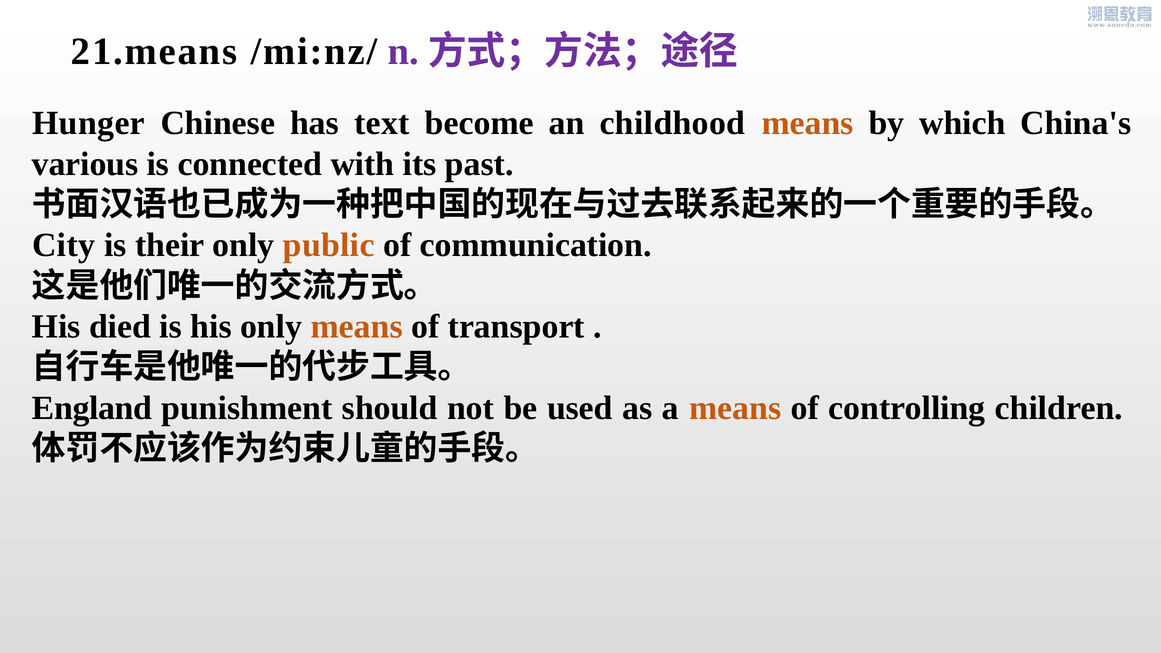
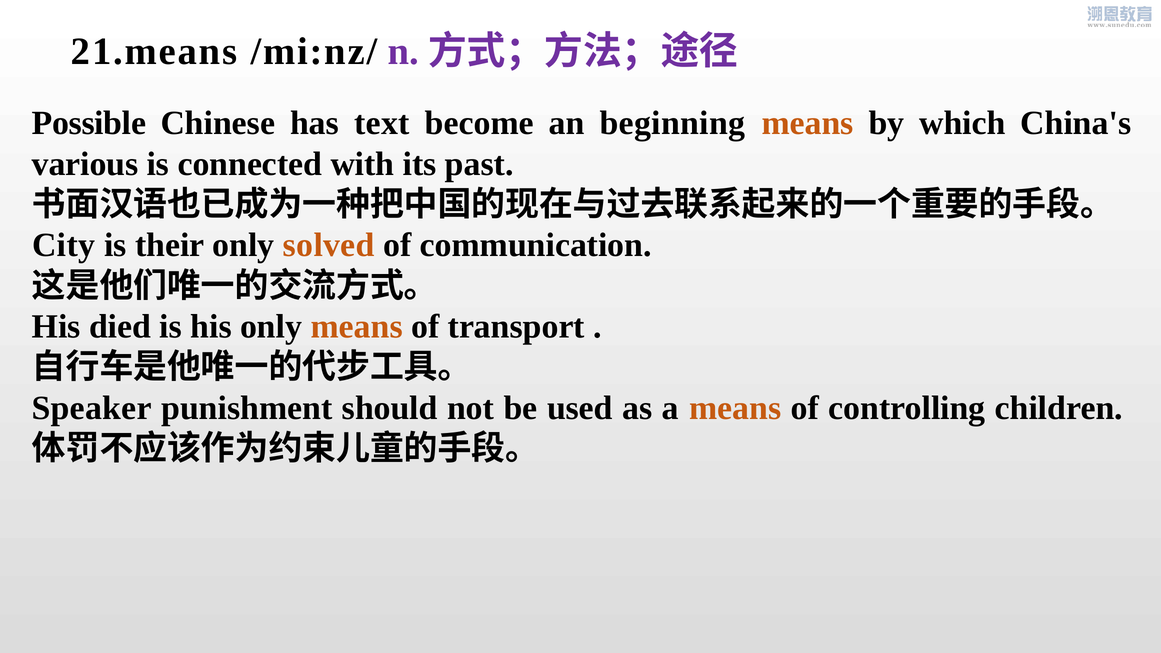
Hunger: Hunger -> Possible (89, 123)
childhood: childhood -> beginning (672, 123)
public: public -> solved (329, 245)
England: England -> Speaker (92, 408)
